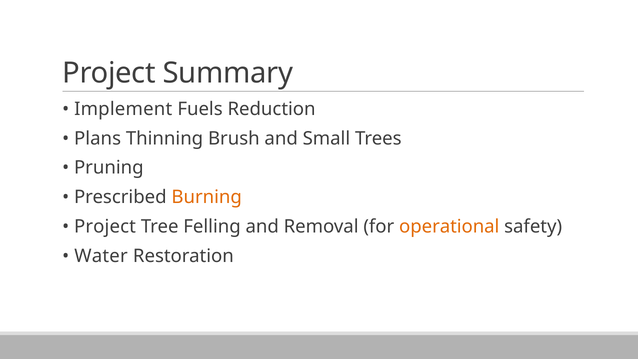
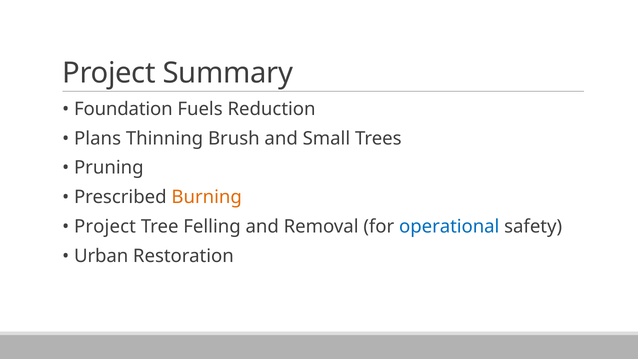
Implement: Implement -> Foundation (123, 109)
operational colour: orange -> blue (449, 227)
Water: Water -> Urban (101, 256)
